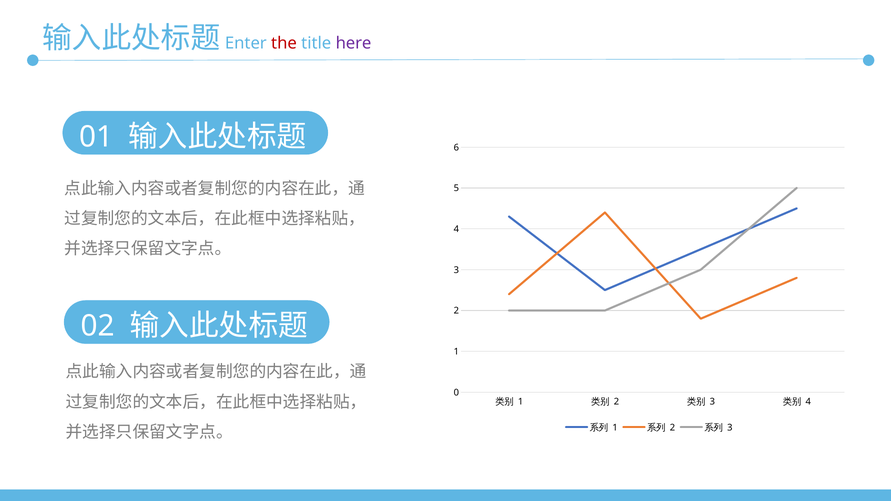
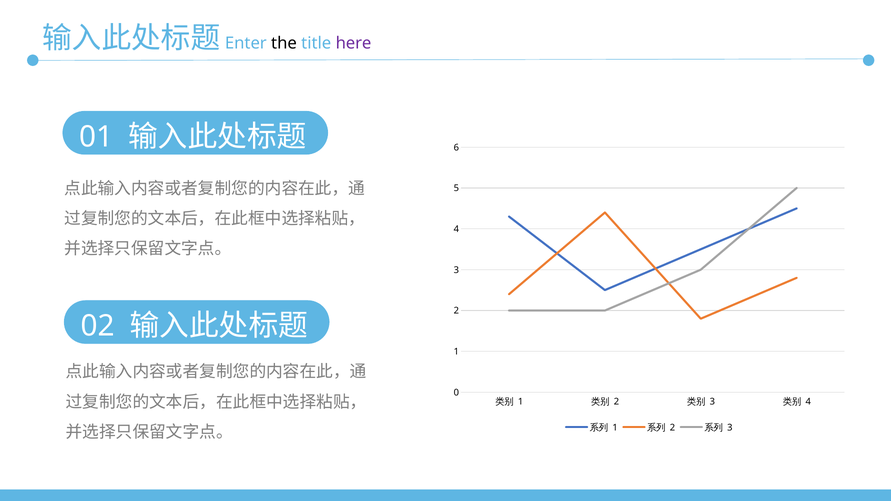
the colour: red -> black (284, 43)
